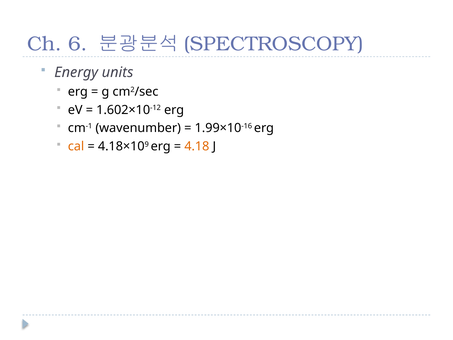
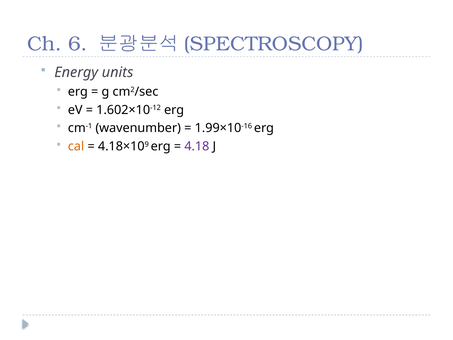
4.18 colour: orange -> purple (197, 146)
